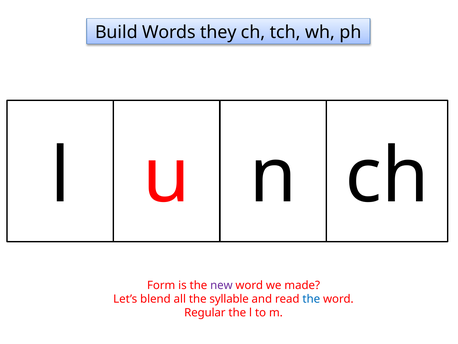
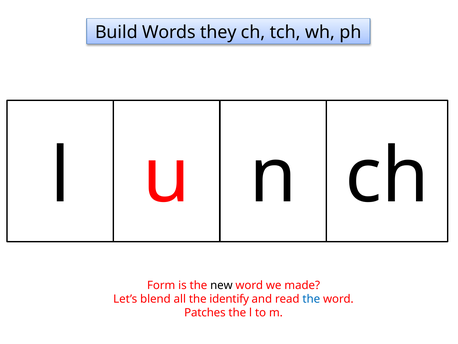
new colour: purple -> black (221, 285)
syllable: syllable -> identify (229, 299)
Regular: Regular -> Patches (205, 312)
